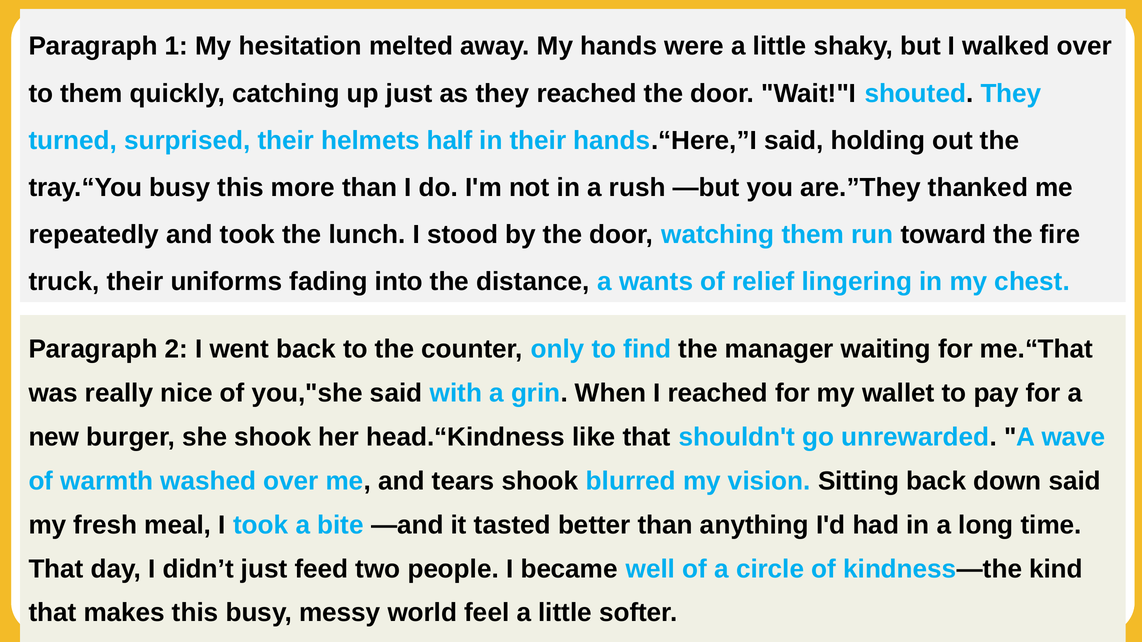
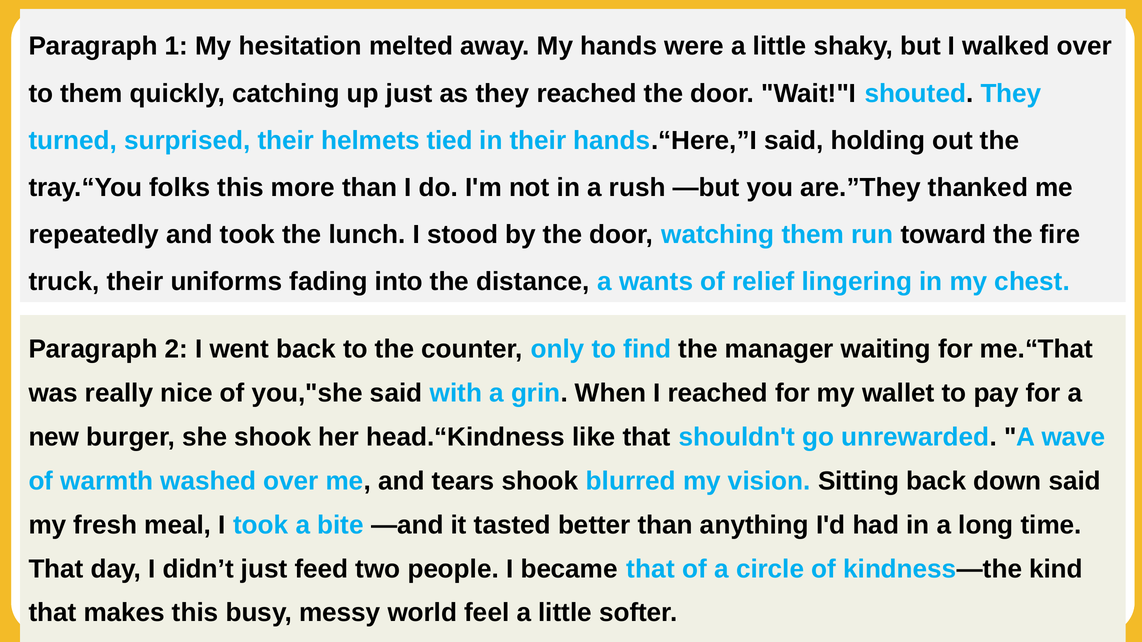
half: half -> tied (450, 141)
tray.“You busy: busy -> folks (180, 188)
became well: well -> that (650, 569)
